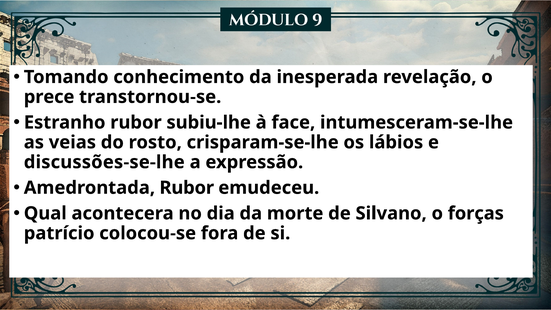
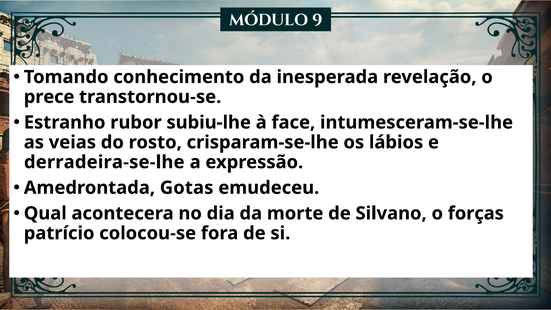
discussões-se-lhe: discussões-se-lhe -> derradeira-se-lhe (104, 162)
Amedrontada Rubor: Rubor -> Gotas (187, 188)
